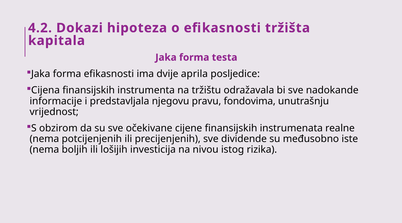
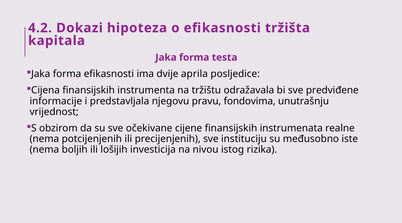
nadokande: nadokande -> predviđene (332, 90)
dividende: dividende -> instituciju (244, 139)
